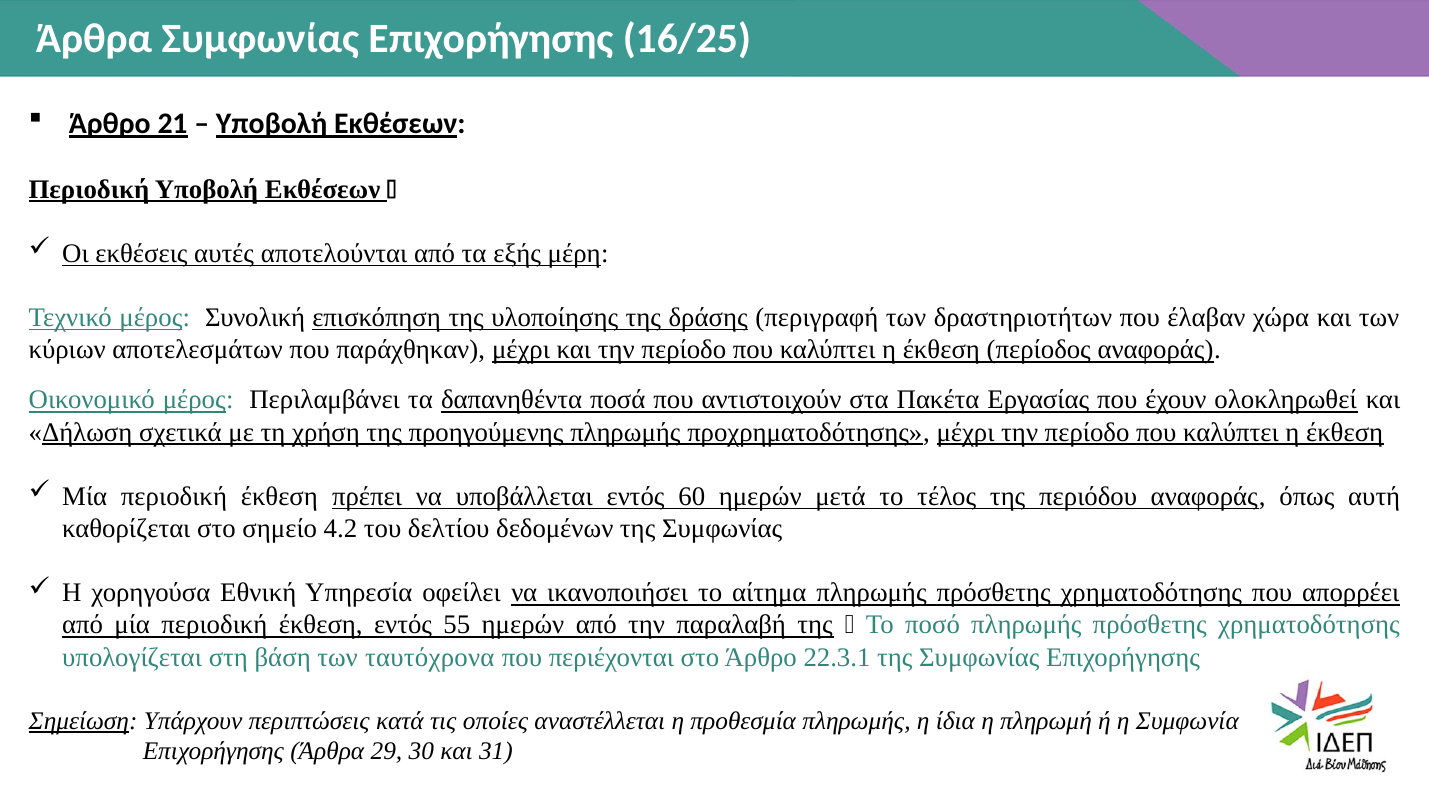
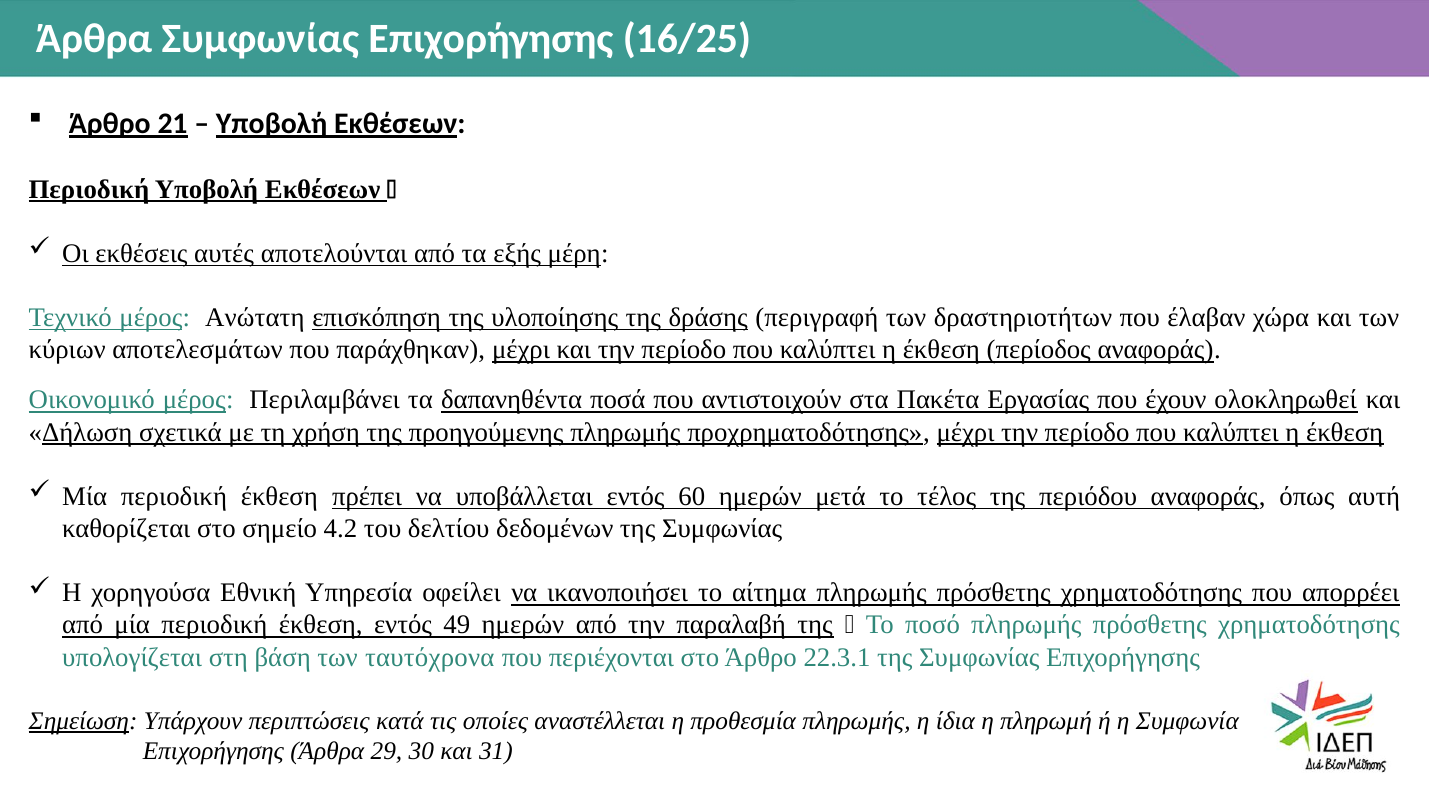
Συνολική: Συνολική -> Ανώτατη (255, 318)
55: 55 -> 49 (457, 625)
